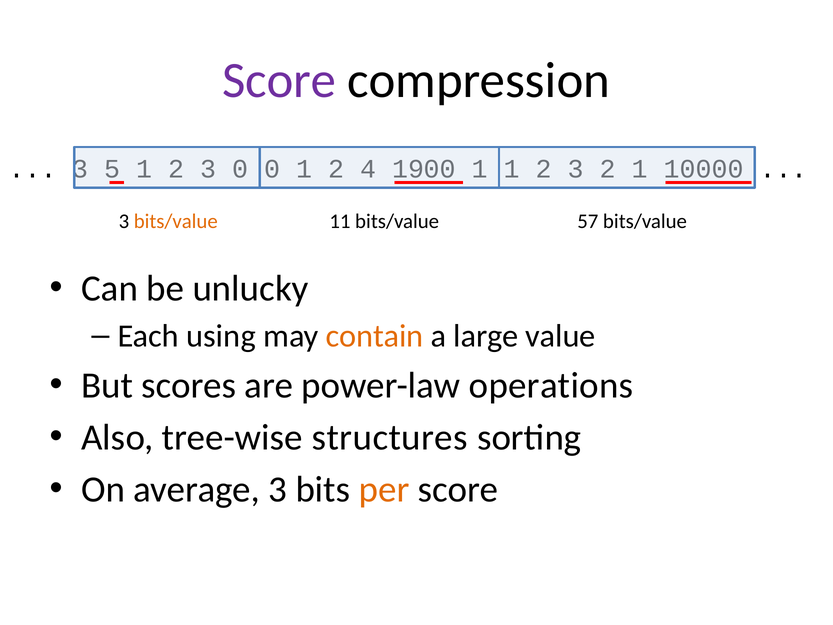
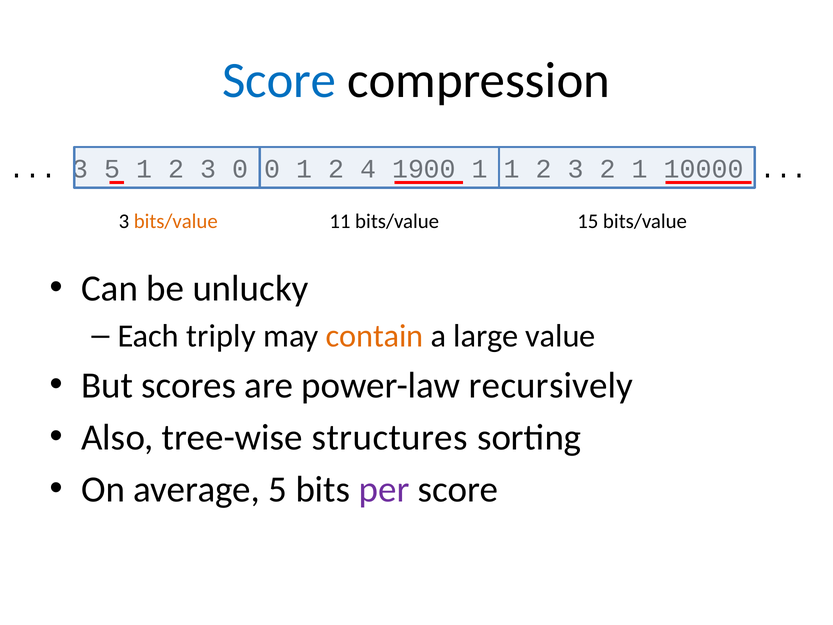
Score colour: purple -> blue (279, 81)
57: 57 -> 15 (588, 221)
using: using -> triply (221, 336)
operations: operations -> recursively (551, 385)
average 3: 3 -> 5 (278, 489)
per colour: orange -> purple (384, 489)
